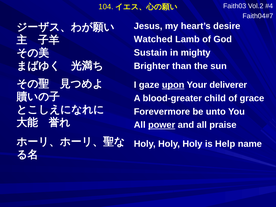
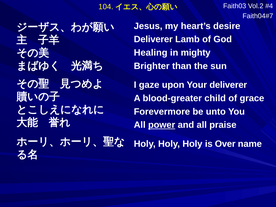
Watched: Watched -> Deliverer (153, 39)
Sustain: Sustain -> Healing (151, 53)
upon underline: present -> none (173, 85)
Help: Help -> Over (225, 144)
